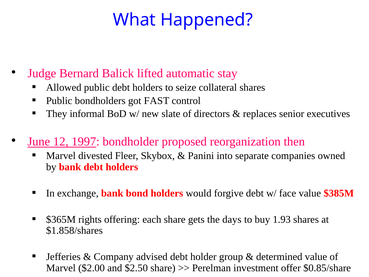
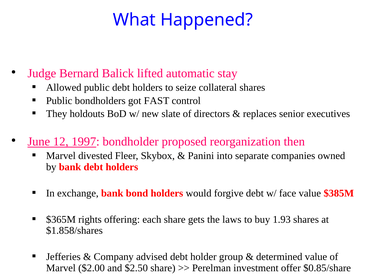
informal: informal -> holdouts (87, 114)
days: days -> laws (232, 219)
